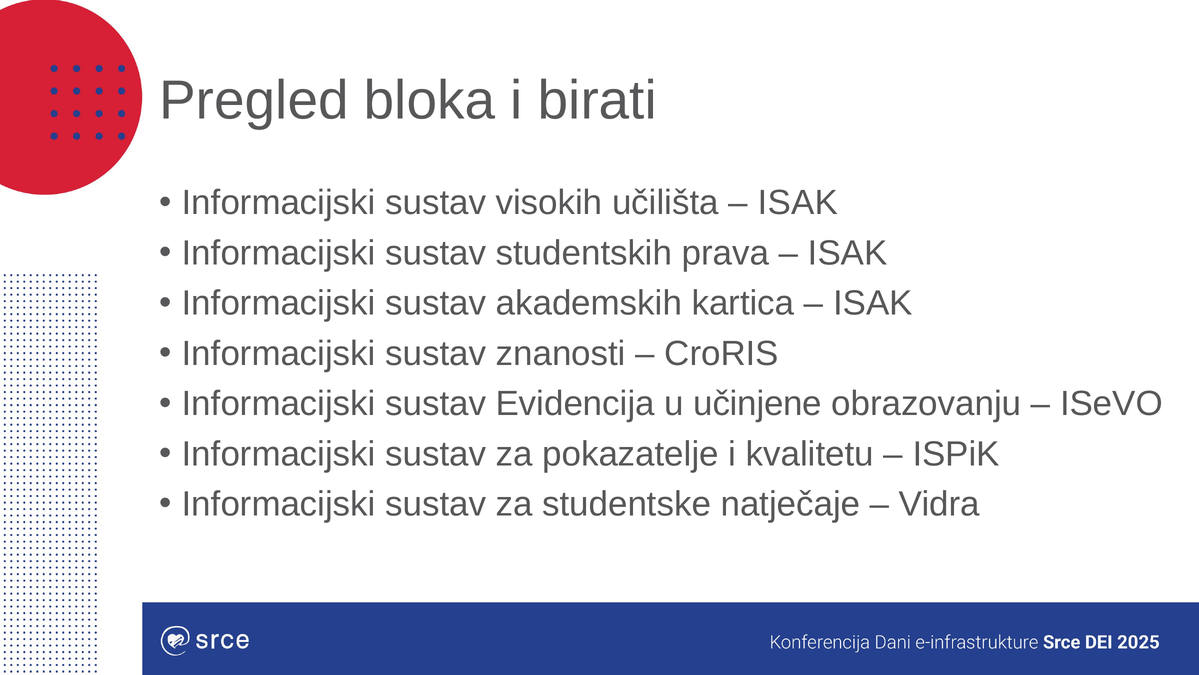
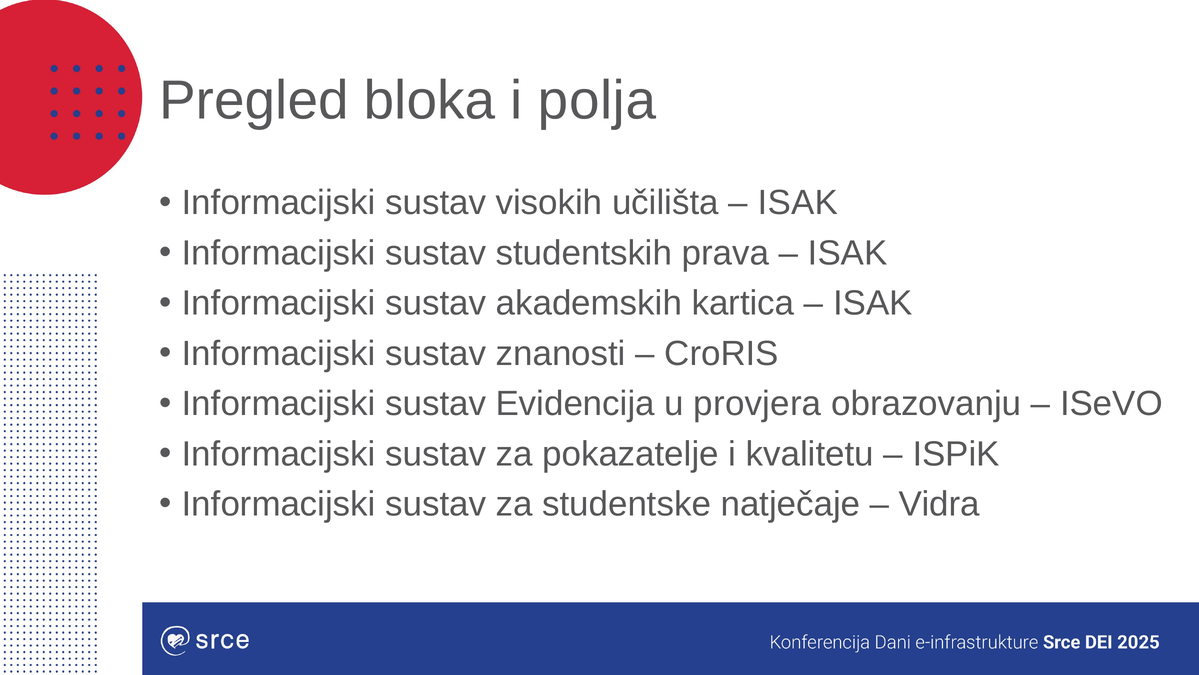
birati: birati -> polja (597, 101)
učinjene: učinjene -> provjera (757, 403)
